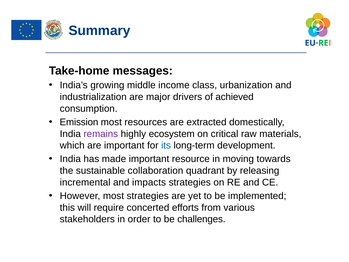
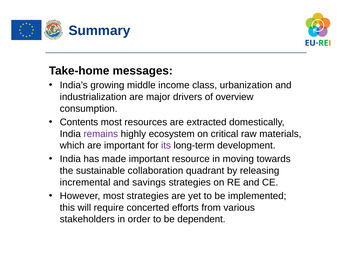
achieved: achieved -> overview (235, 97)
Emission: Emission -> Contents (79, 122)
its colour: blue -> purple (166, 145)
impacts: impacts -> savings (149, 182)
challenges: challenges -> dependent (201, 219)
